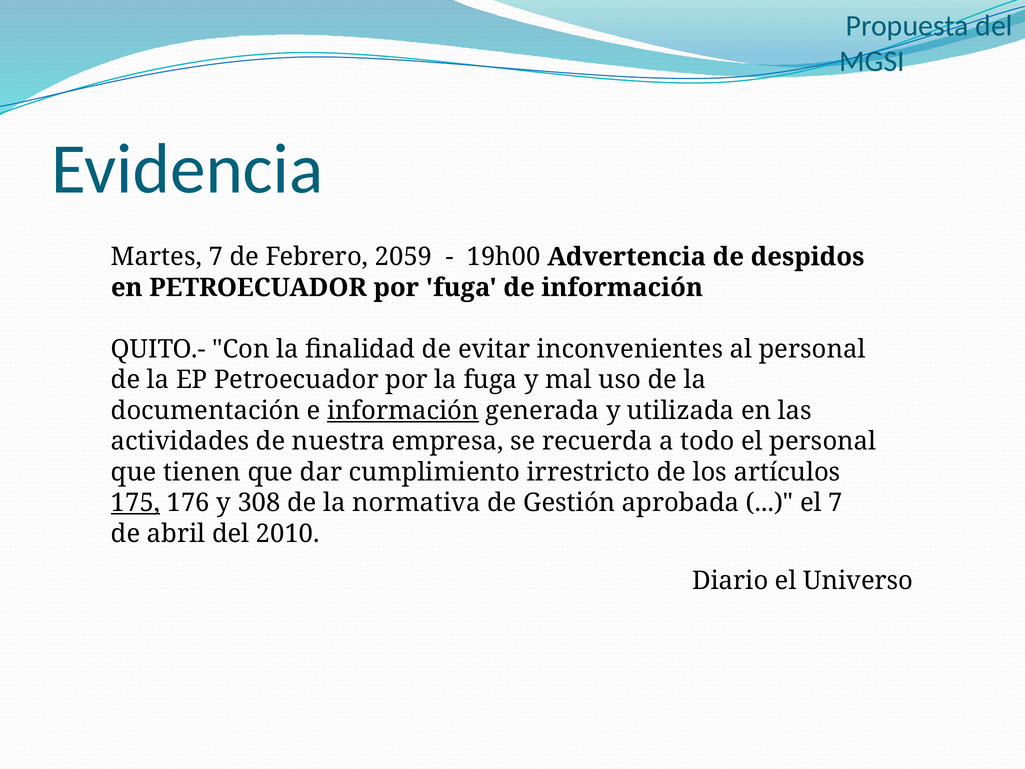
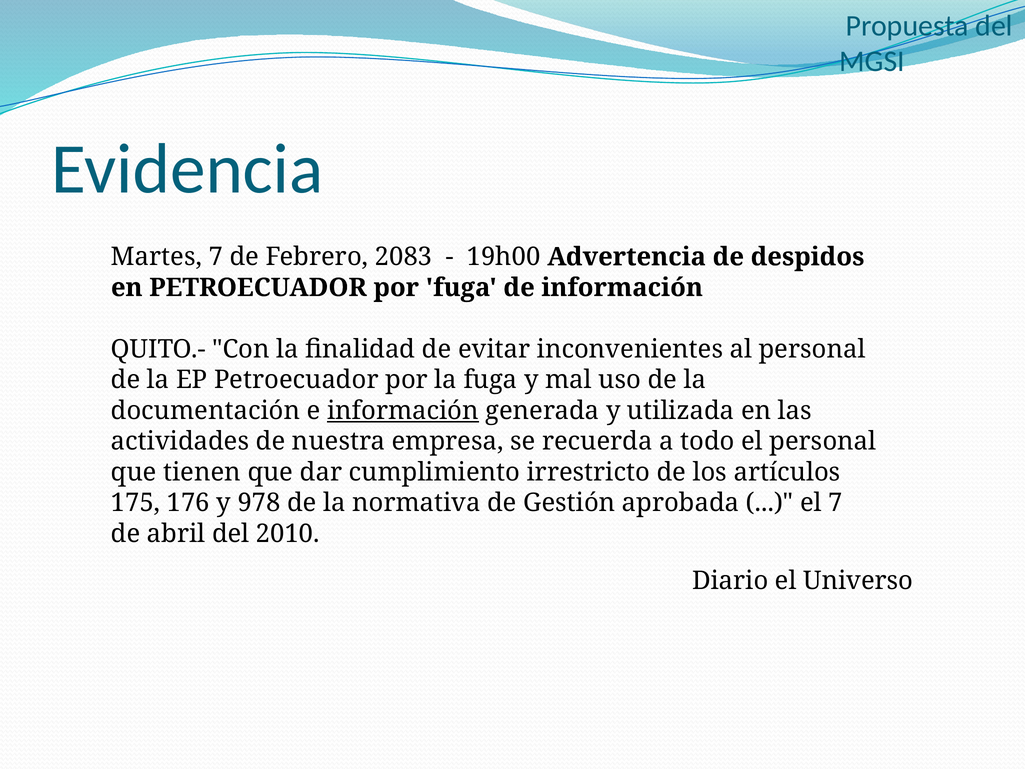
2059: 2059 -> 2083 (404, 257)
175 underline: present -> none (136, 503)
308: 308 -> 978 (259, 503)
